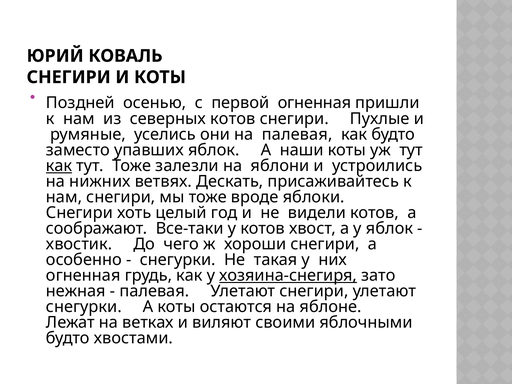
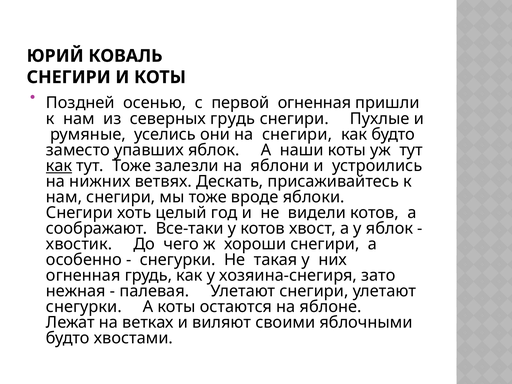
северных котов: котов -> грудь (233, 119)
на палевая: палевая -> снегири (297, 134)
хозяина-снегиря underline: present -> none (288, 275)
